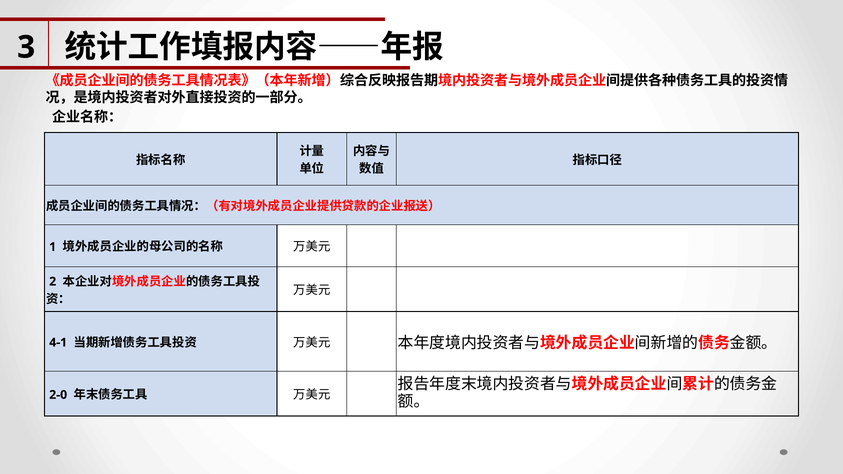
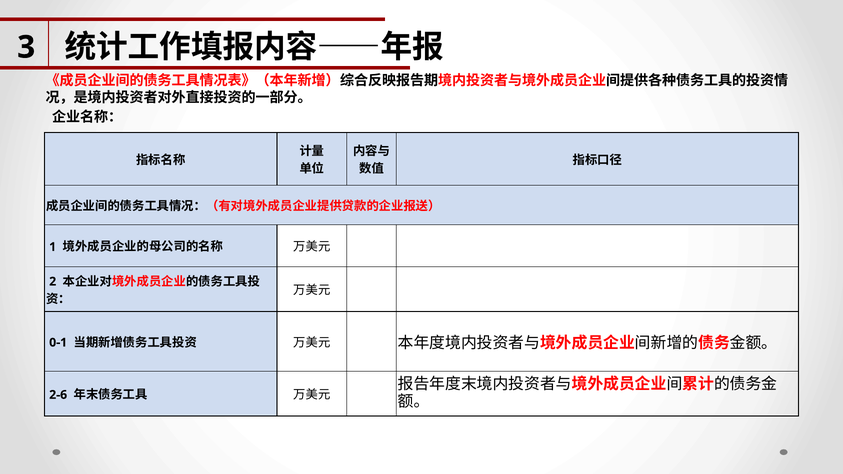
4-1: 4-1 -> 0-1 (58, 343)
2-0: 2-0 -> 2-6 (58, 395)
